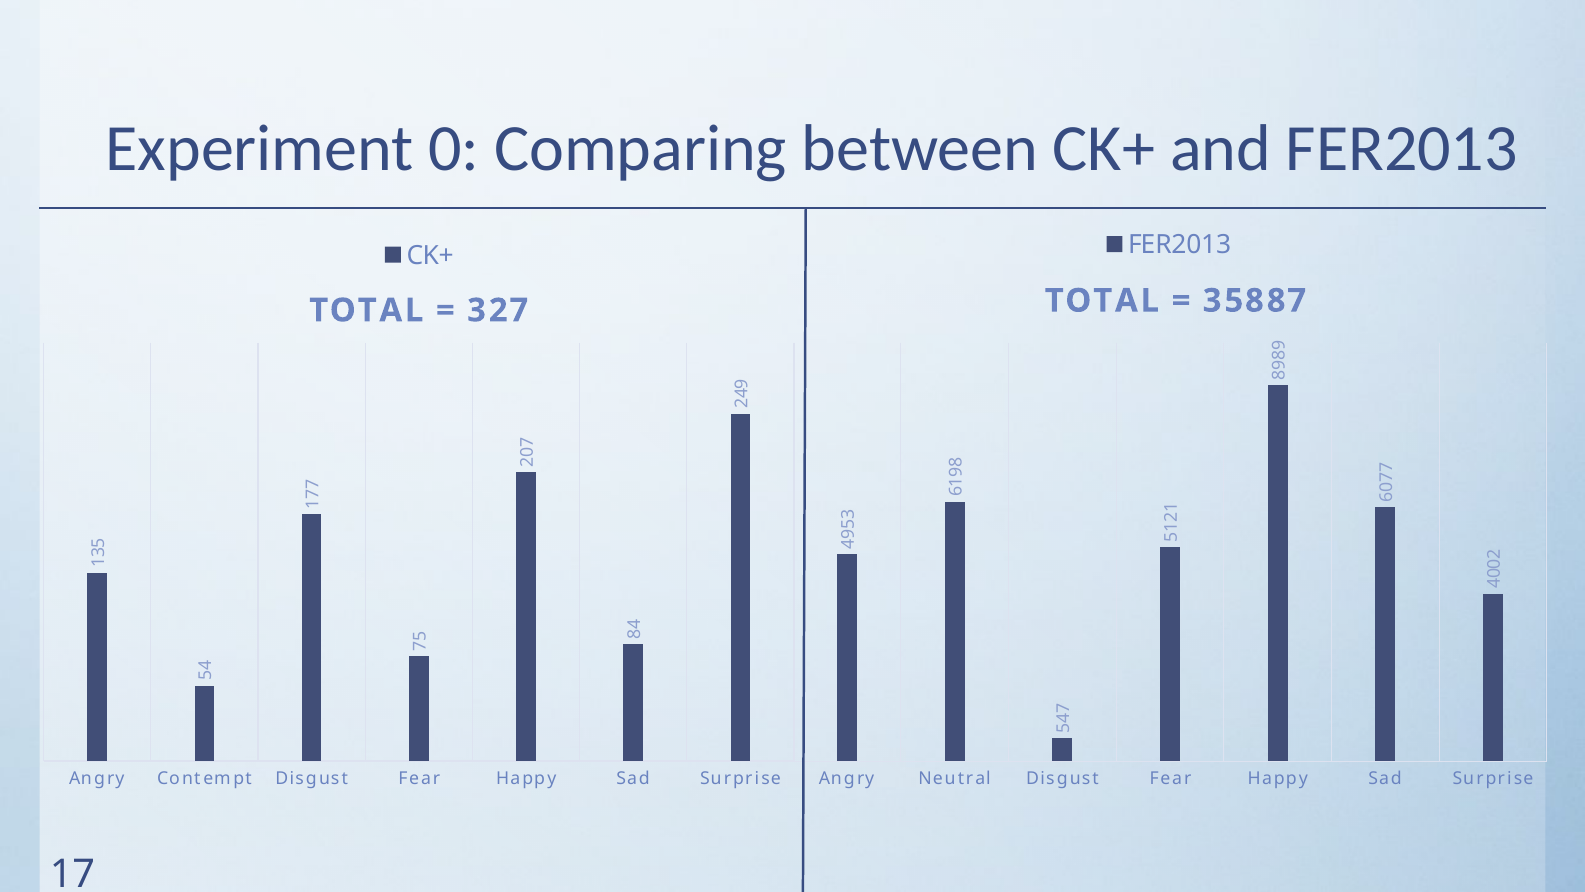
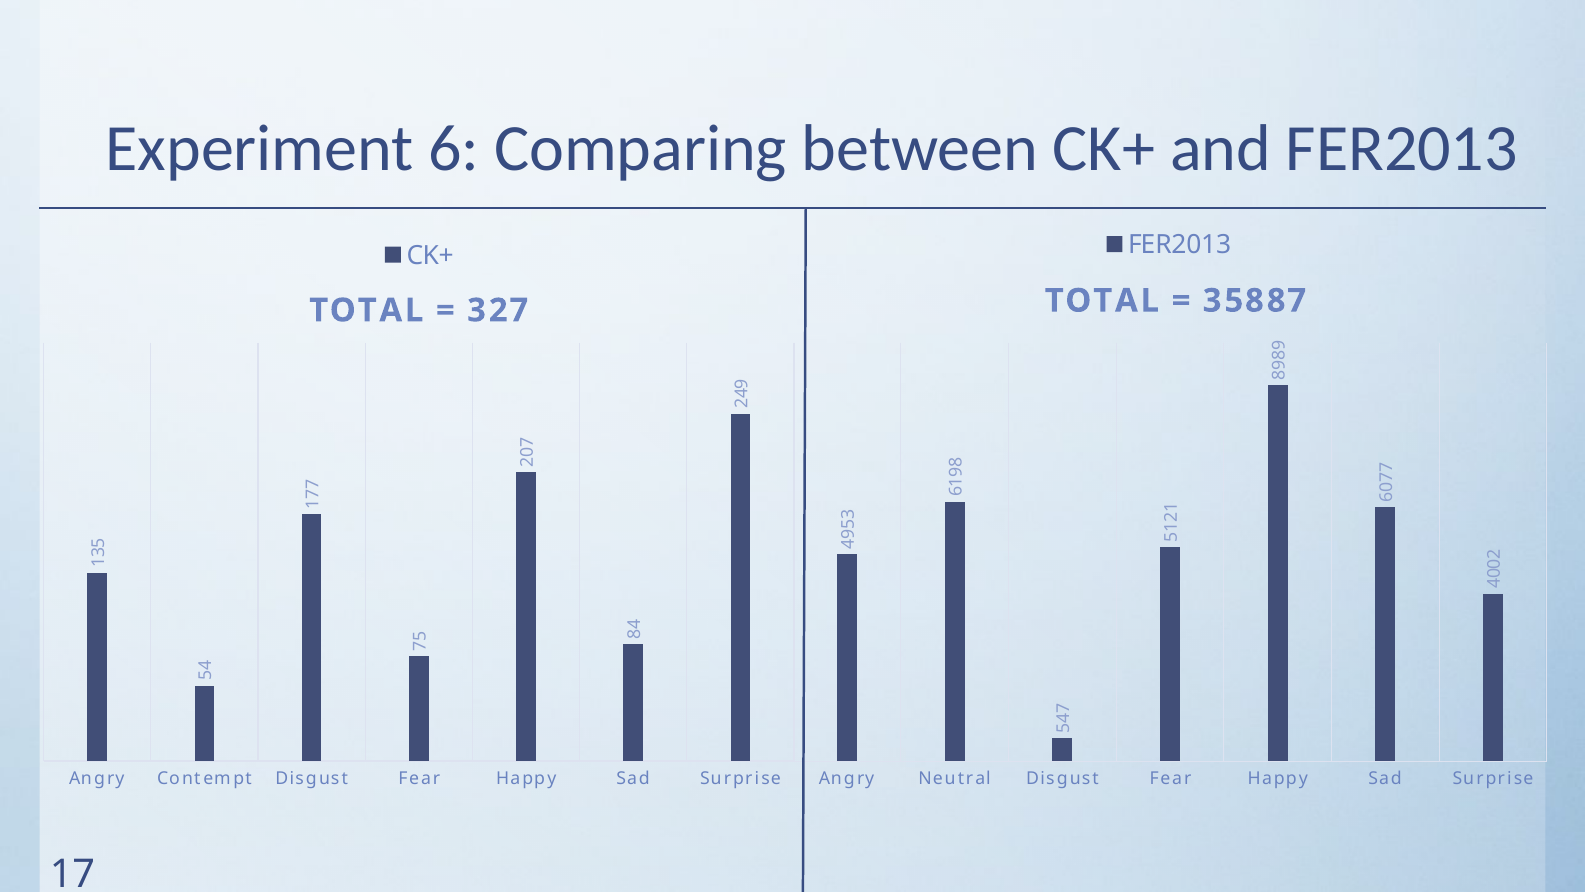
Experiment 0: 0 -> 6 (454, 148)
